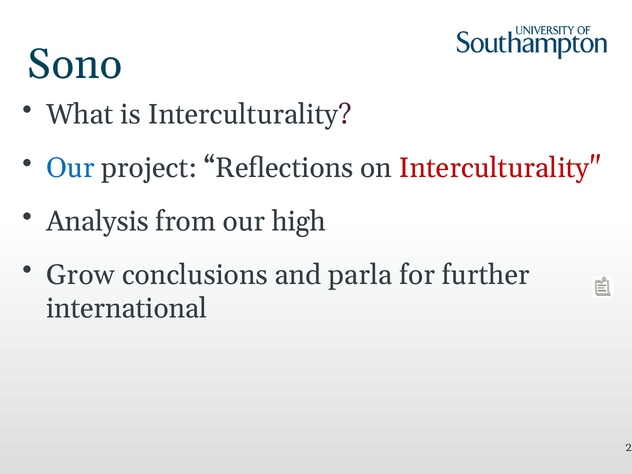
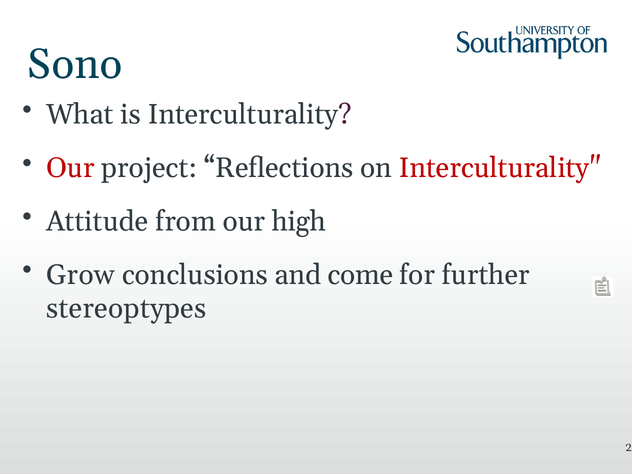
Our colour: blue -> red (70, 168)
Analysis: Analysis -> Attitude (97, 221)
parla: parla -> come (360, 275)
international: international -> stereoptypes (126, 308)
